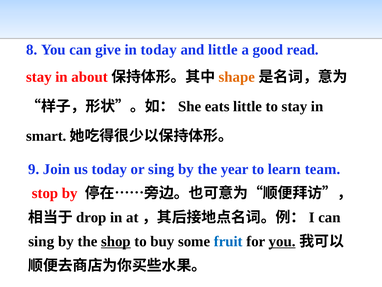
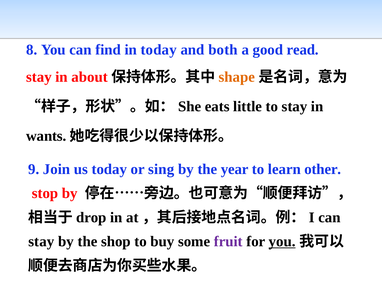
give: give -> find (108, 50)
and little: little -> both (223, 50)
smart: smart -> wants (46, 136)
team: team -> other (323, 169)
sing: sing -> stay (41, 241)
shop underline: present -> none (116, 241)
fruit colour: blue -> purple (228, 241)
